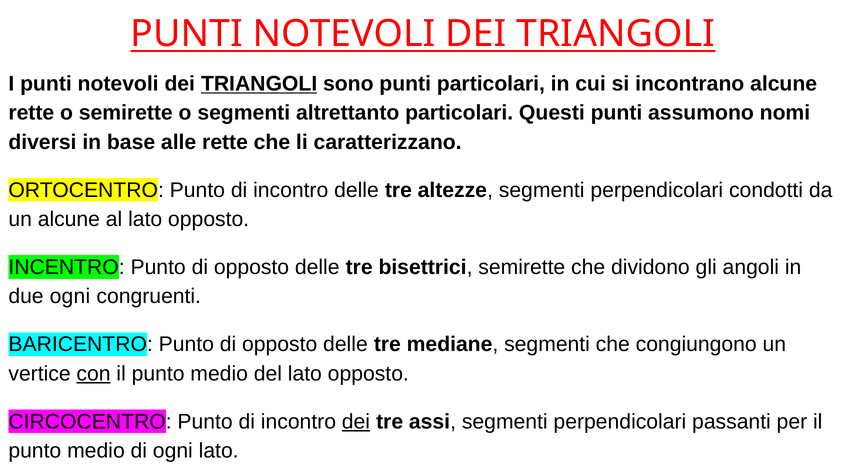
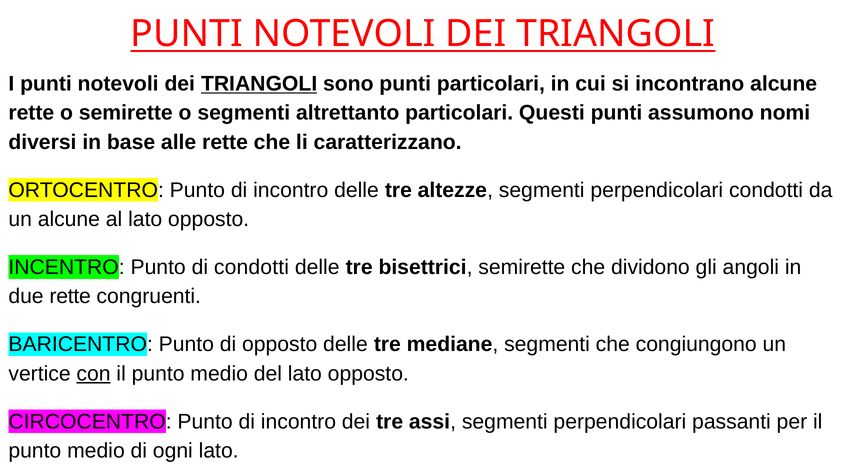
INCENTRO Punto di opposto: opposto -> condotti (251, 267)
due ogni: ogni -> rette (70, 296)
dei underline: present -> none (356, 422)
